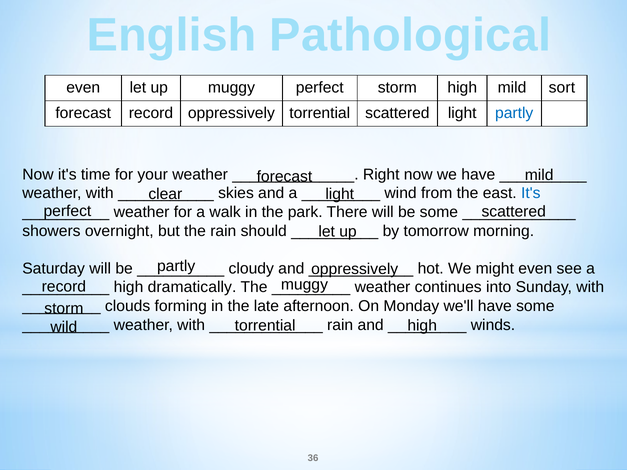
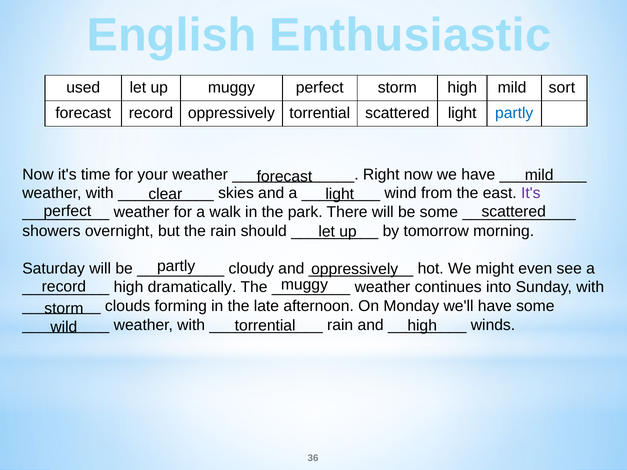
Pathological: Pathological -> Enthusiastic (410, 35)
even: even -> used (83, 88)
It's colour: blue -> purple (531, 193)
